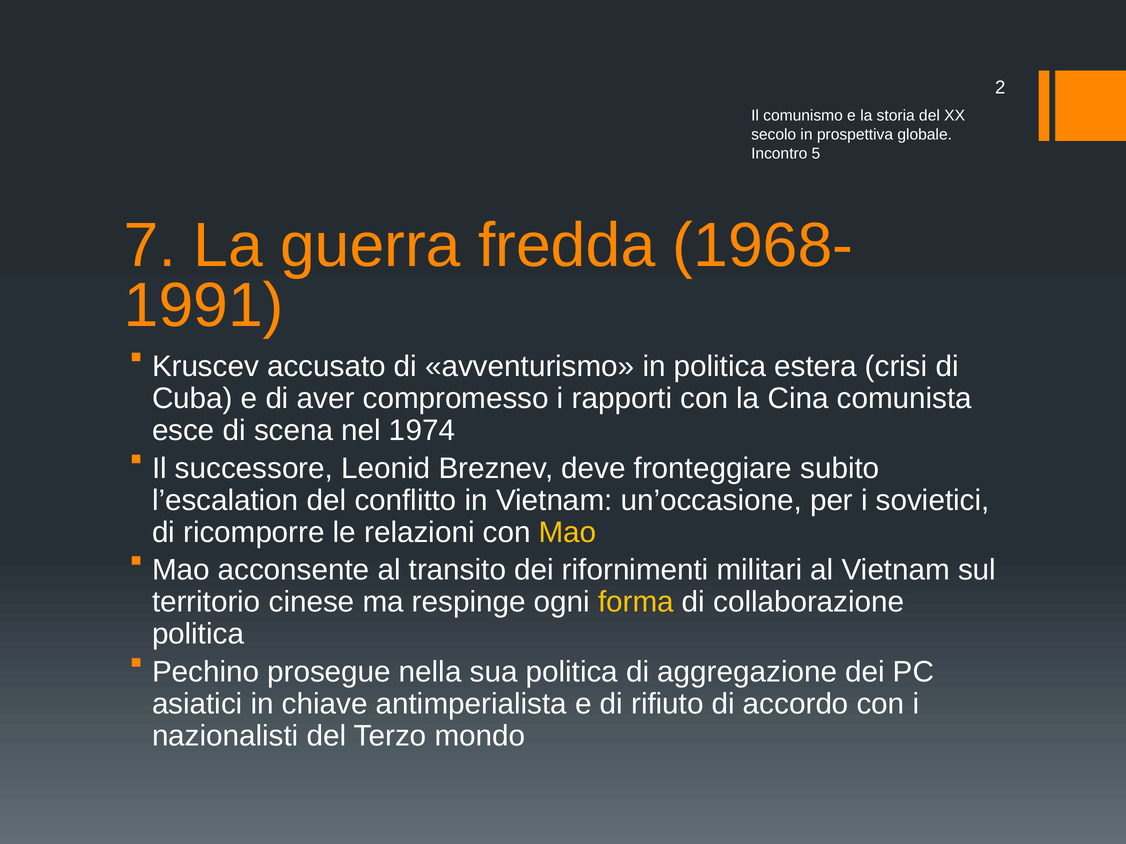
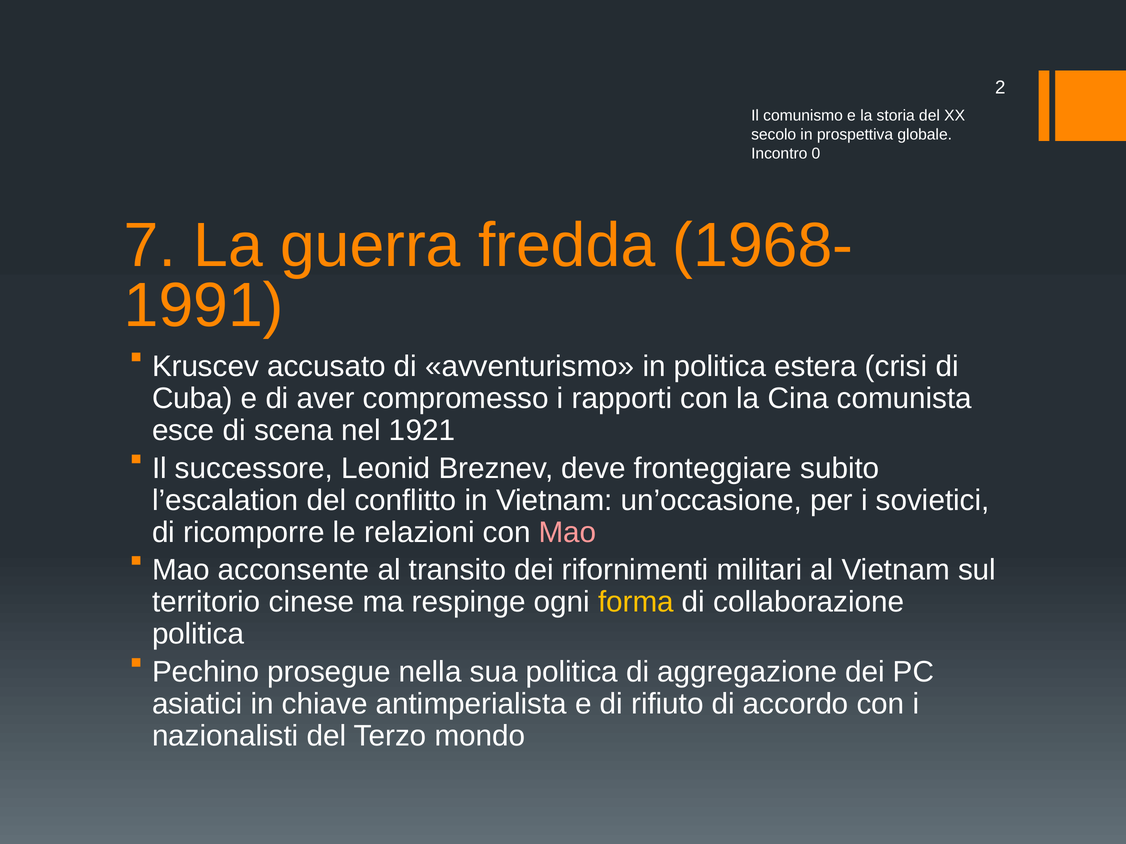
5: 5 -> 0 (816, 153)
1974: 1974 -> 1921 (422, 431)
Mao colour: yellow -> pink (568, 533)
